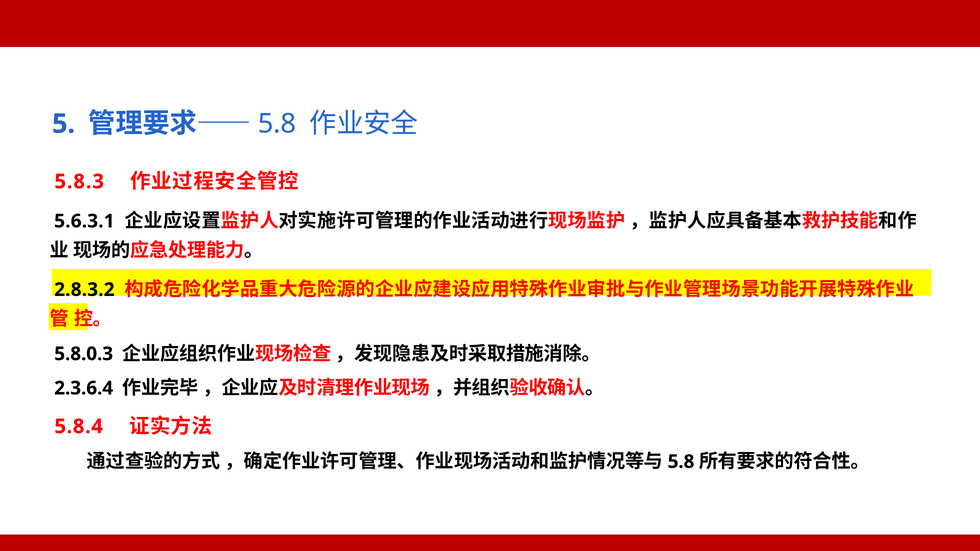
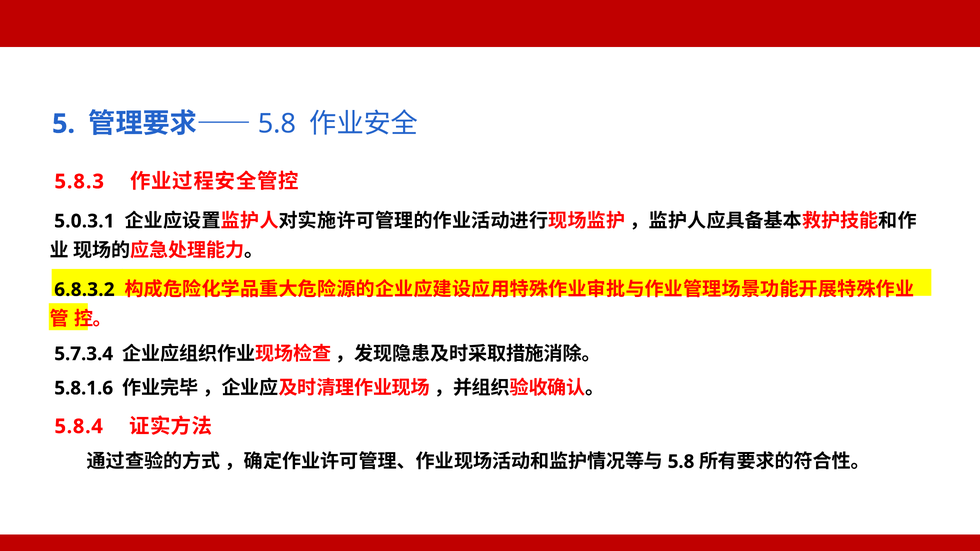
5.6.3.1: 5.6.3.1 -> 5.0.3.1 (84, 221)
2.8.3.2: 2.8.3.2 -> 6.8.3.2 (84, 290)
5.8.0.3: 5.8.0.3 -> 5.7.3.4 (84, 354)
2.3.6.4: 2.3.6.4 -> 5.8.1.6 (84, 388)
